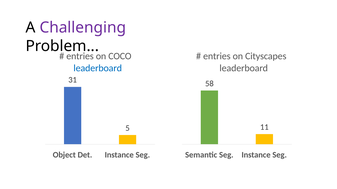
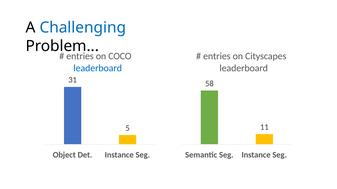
Challenging colour: purple -> blue (83, 28)
